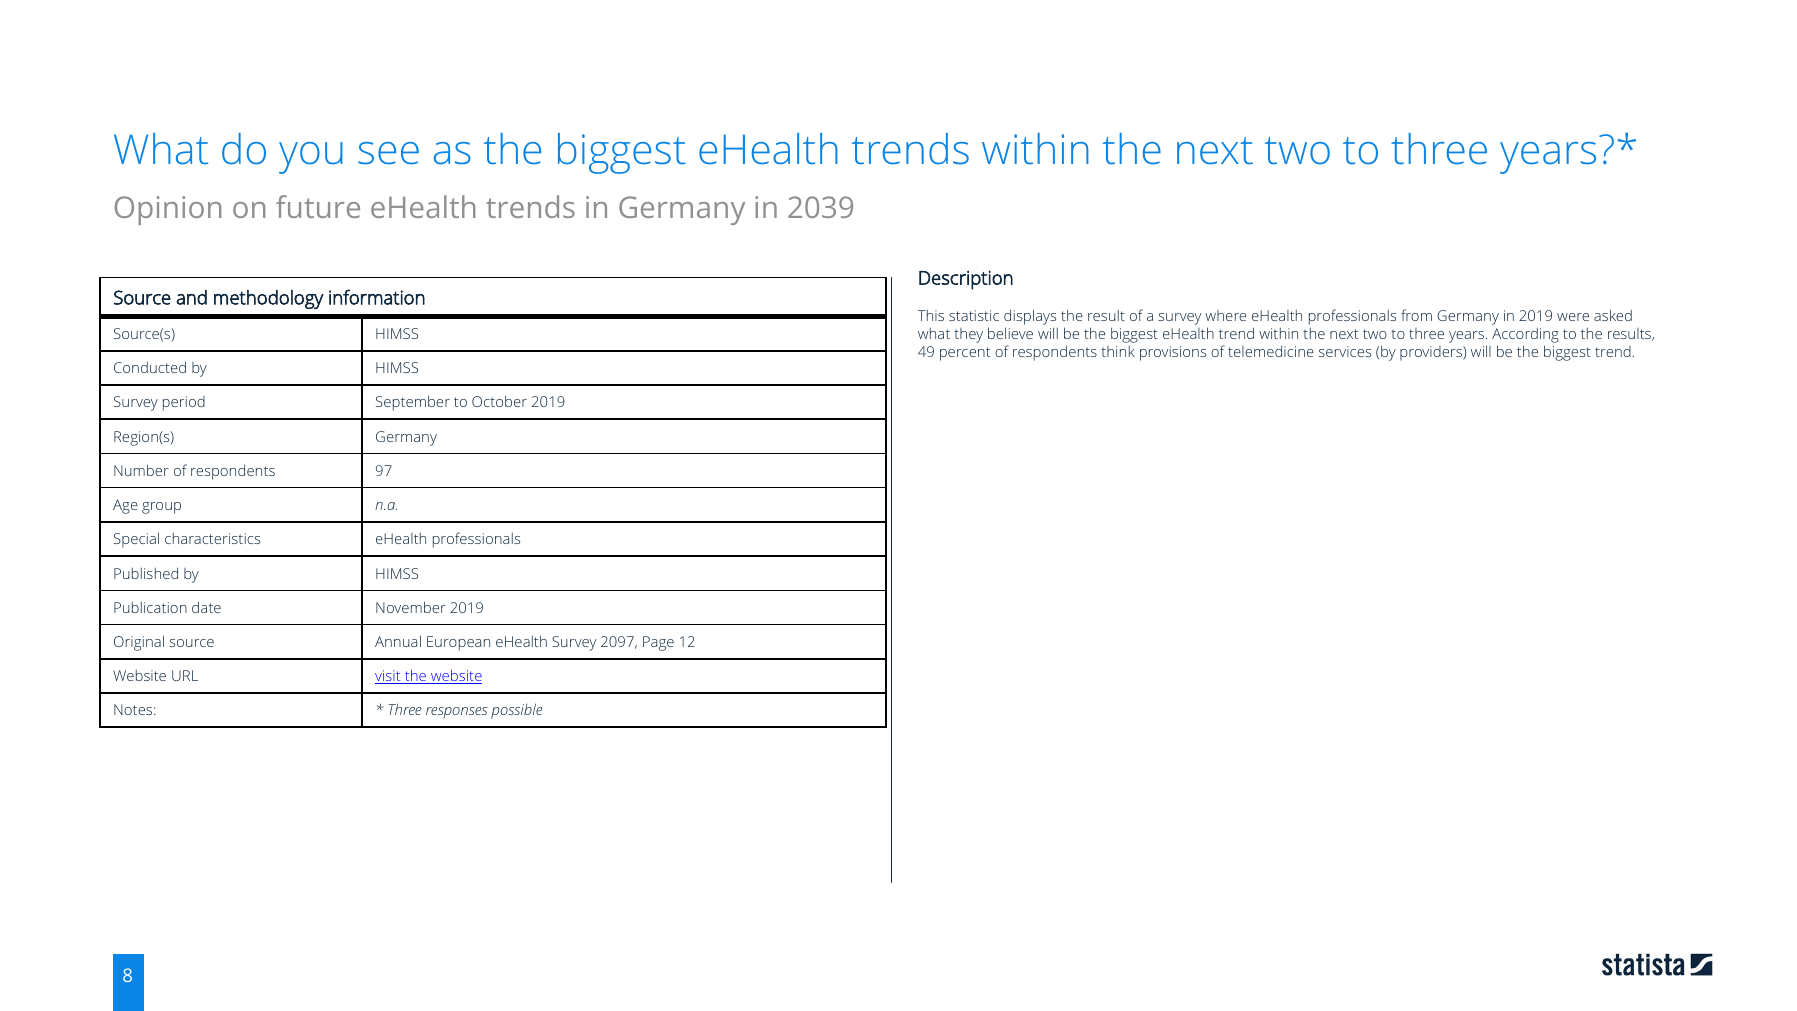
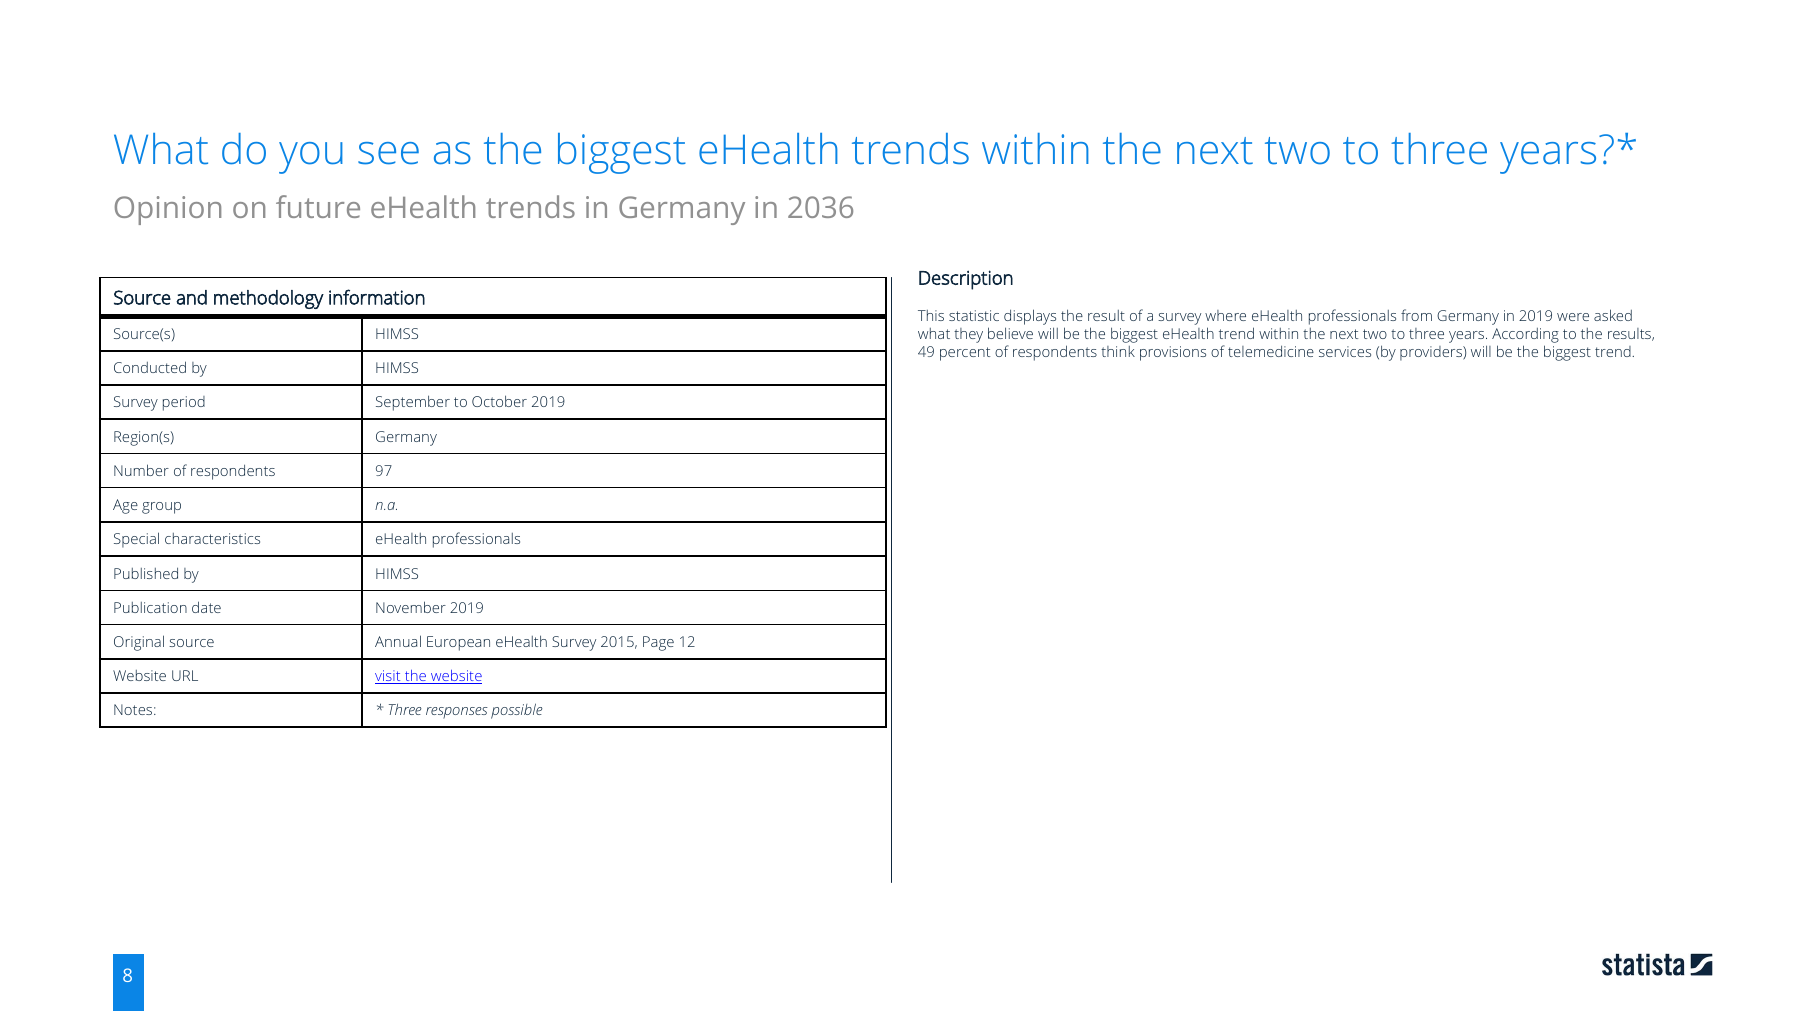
2039: 2039 -> 2036 (821, 208)
2097: 2097 -> 2015 (619, 642)
